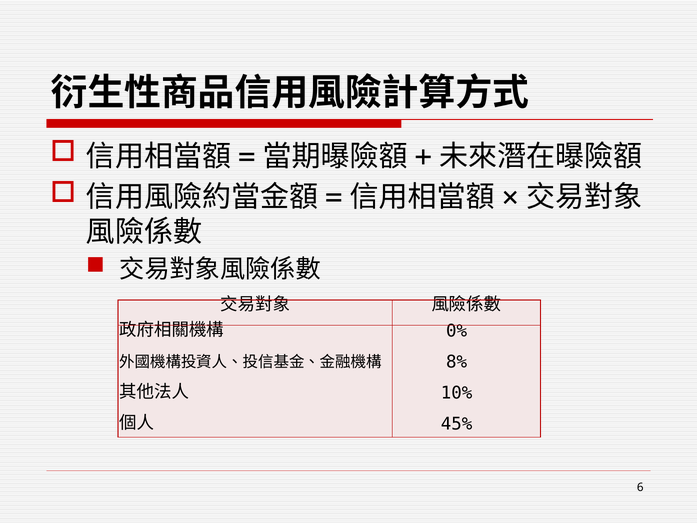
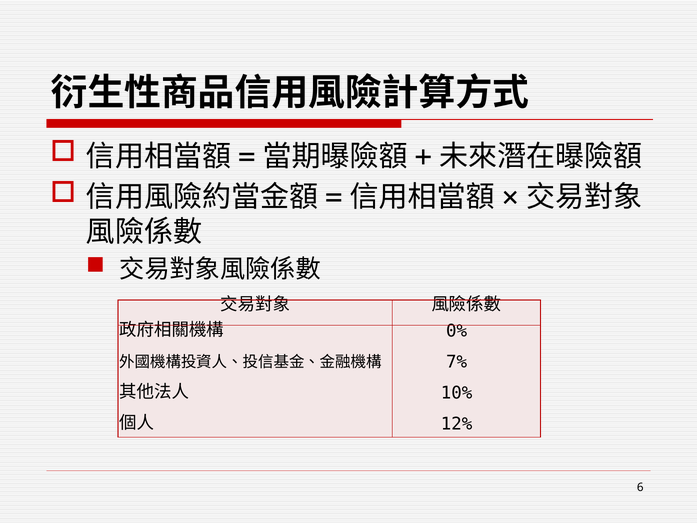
8%: 8% -> 7% (457, 362)
45%: 45% -> 12% (457, 424)
